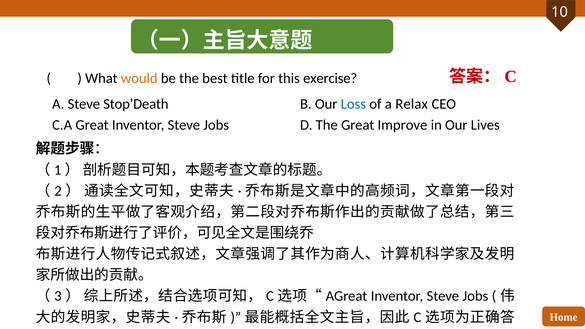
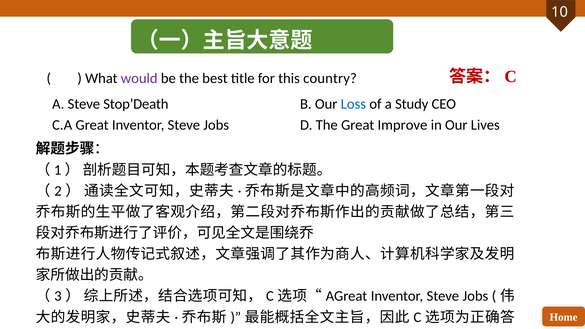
would colour: orange -> purple (139, 78)
exercise: exercise -> country (330, 78)
Relax: Relax -> Study (412, 104)
